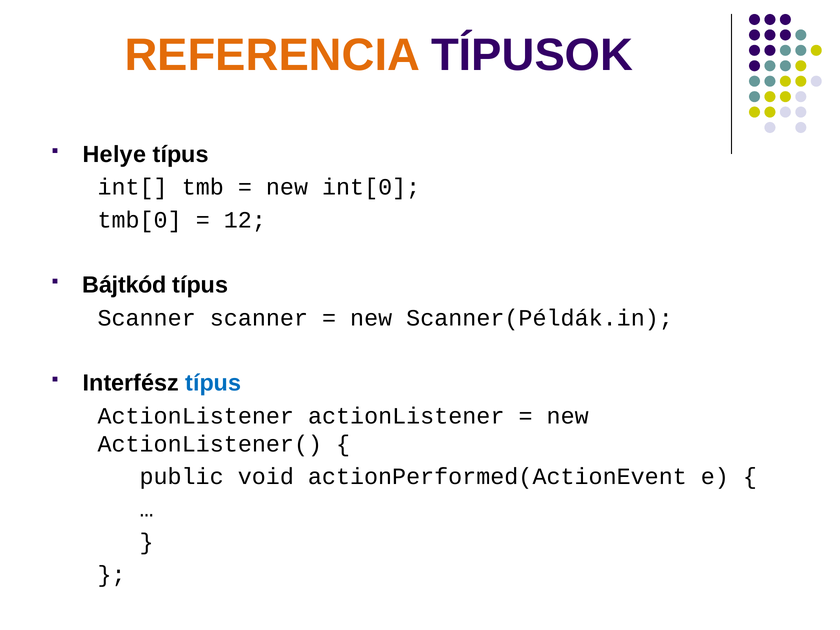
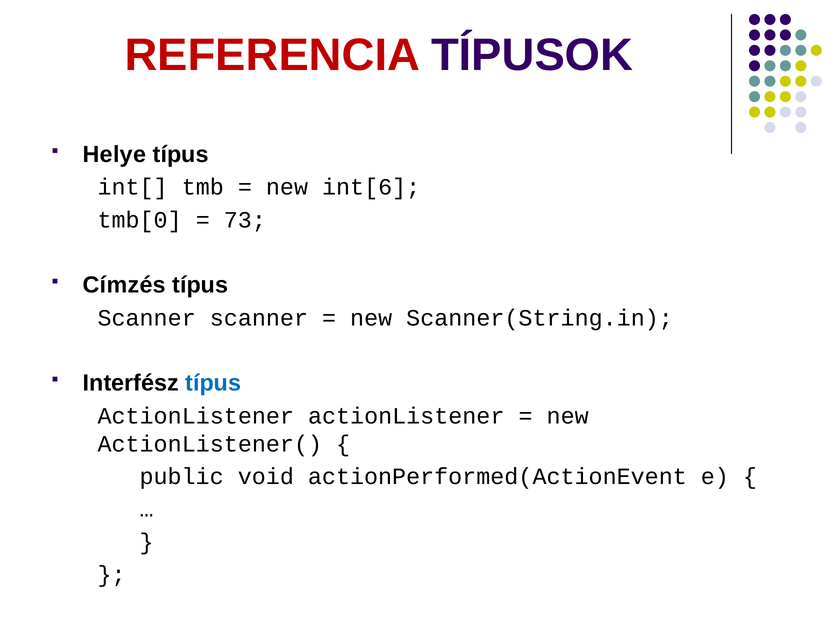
REFERENCIA colour: orange -> red (272, 55)
int[0: int[0 -> int[6 (371, 187)
12: 12 -> 73 (245, 220)
Bájtkód: Bájtkód -> Címzés (124, 285)
Scanner(Példák.in: Scanner(Példák.in -> Scanner(String.in (540, 318)
